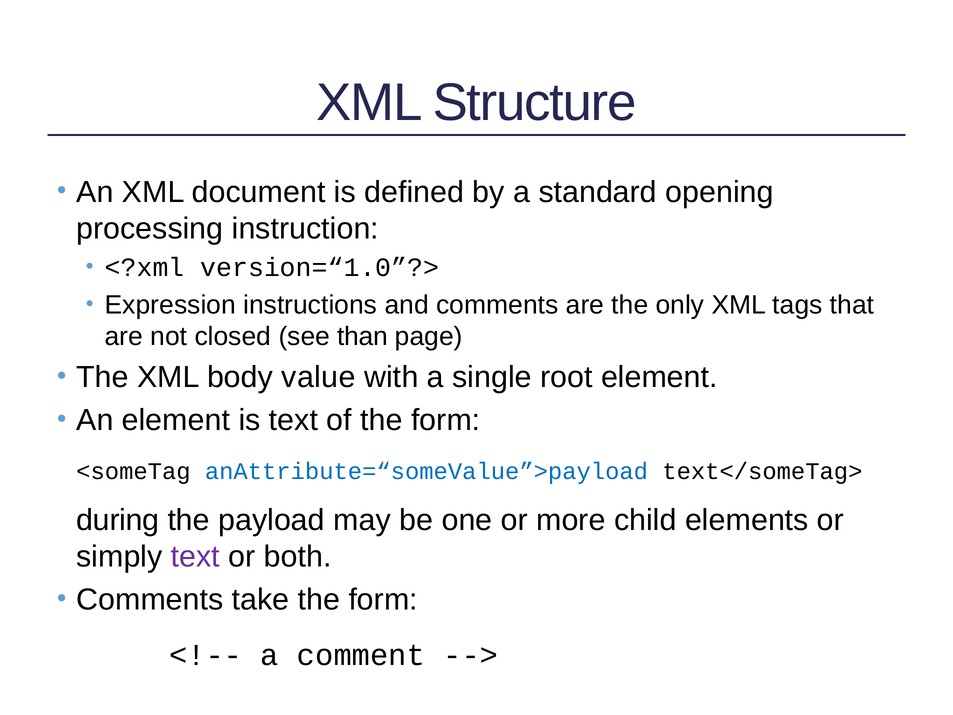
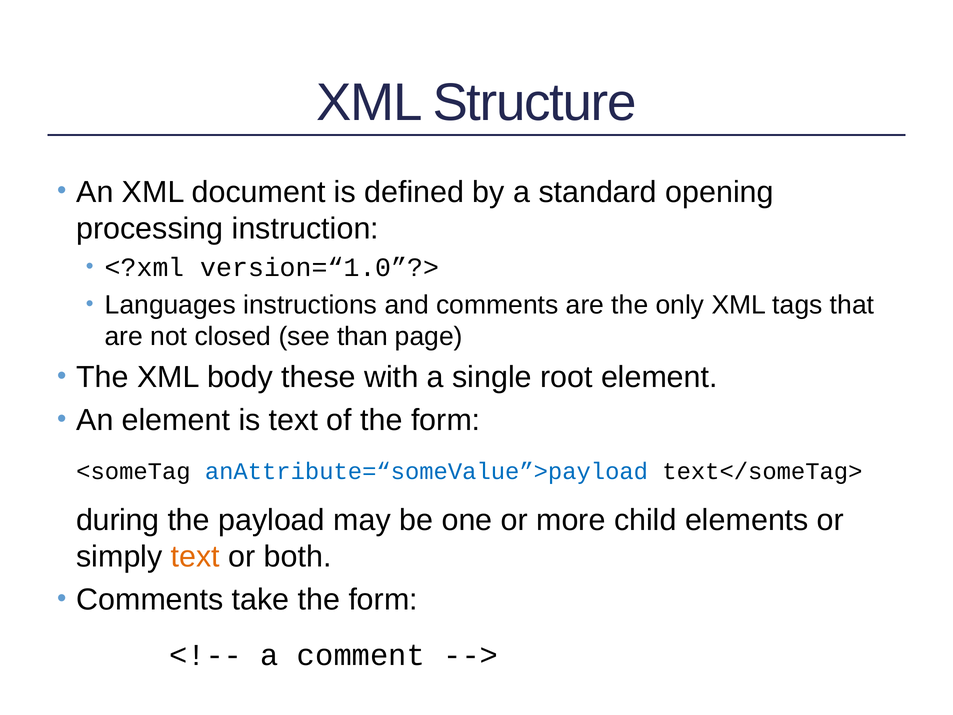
Expression: Expression -> Languages (170, 305)
value: value -> these (319, 377)
text colour: purple -> orange (195, 557)
